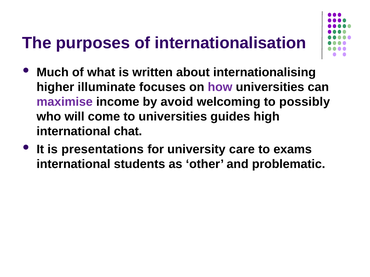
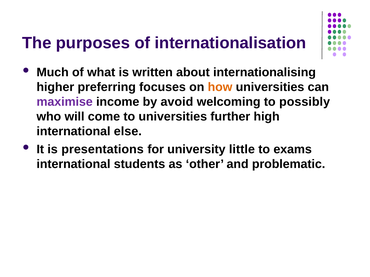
illuminate: illuminate -> preferring (107, 87)
how colour: purple -> orange (220, 87)
guides: guides -> further (230, 117)
chat: chat -> else (128, 132)
care: care -> little (242, 150)
